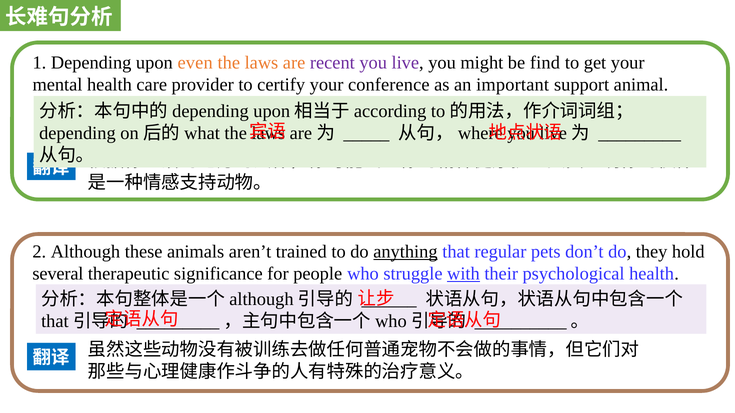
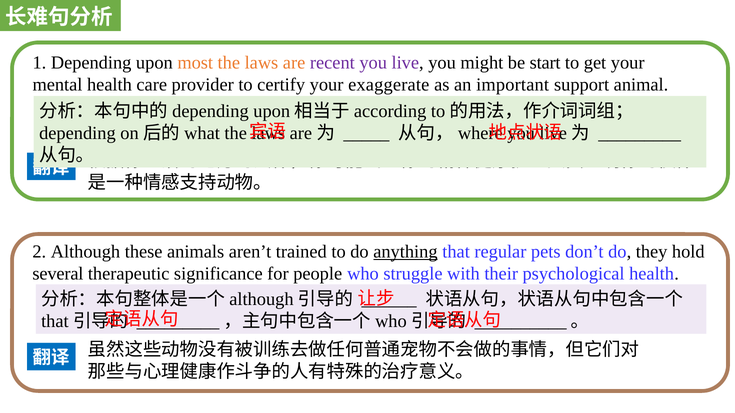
even: even -> most (195, 63)
find: find -> start (545, 63)
conference: conference -> exaggerate (389, 85)
with underline: present -> none (463, 274)
